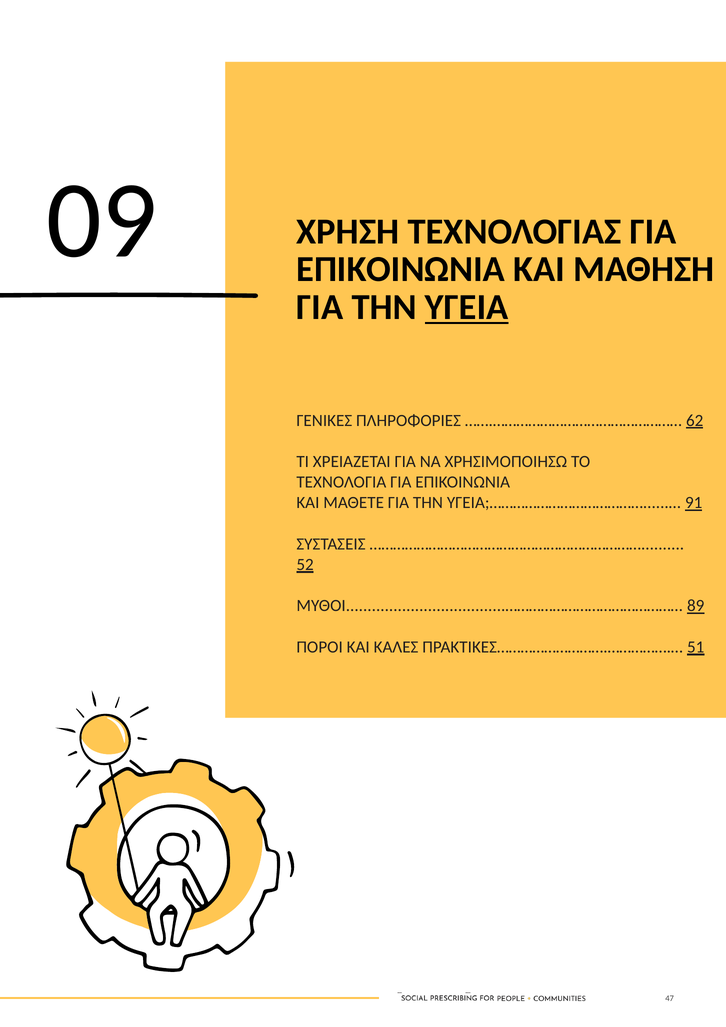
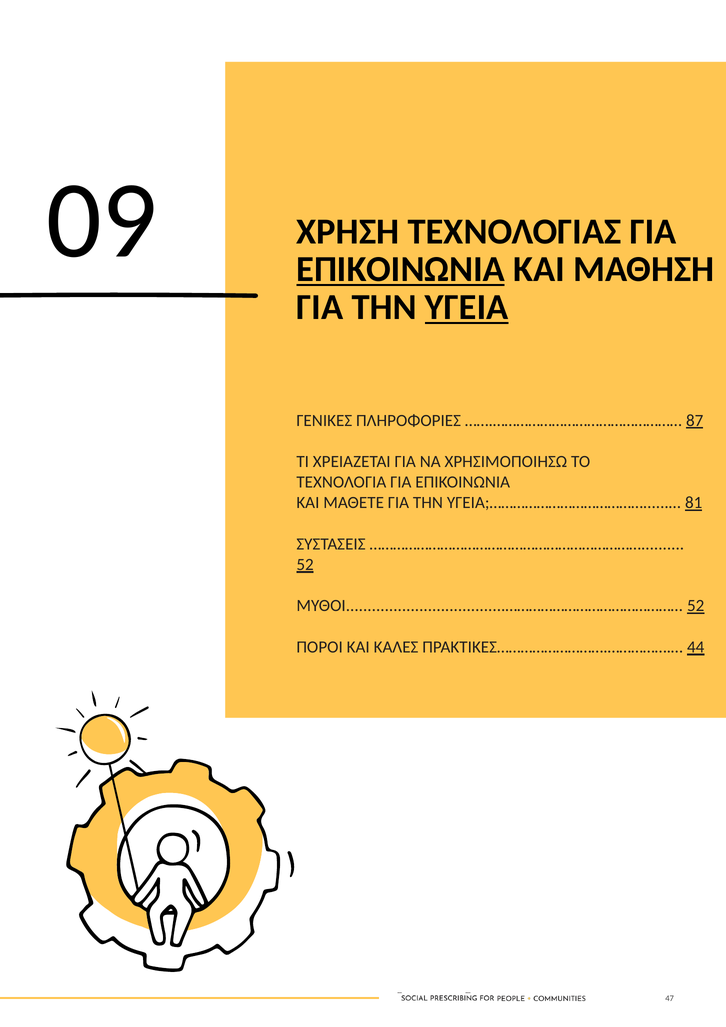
ΕΠΙΚΟΙΝΩΝΙΑ underline: none -> present (401, 269)
62: 62 -> 87 (695, 420)
91: 91 -> 81 (694, 503)
ΜΥΘΟΙ.....................................……………………………………… 89: 89 -> 52 (696, 606)
51: 51 -> 44 (696, 647)
